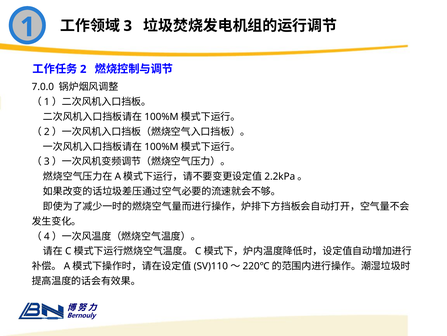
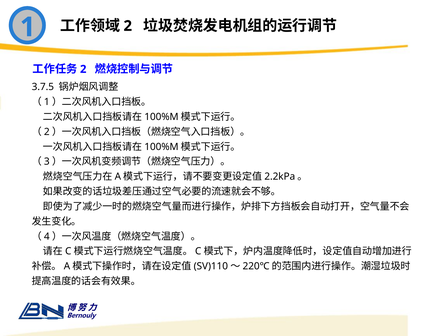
3: 3 -> 2 (128, 26)
7.0.0: 7.0.0 -> 3.7.5 (43, 87)
